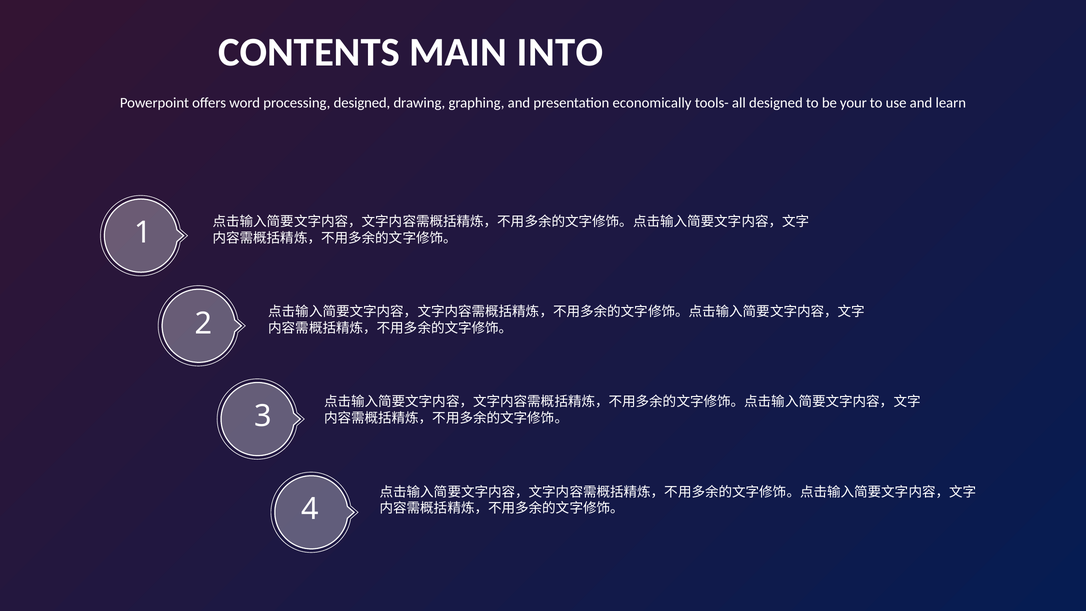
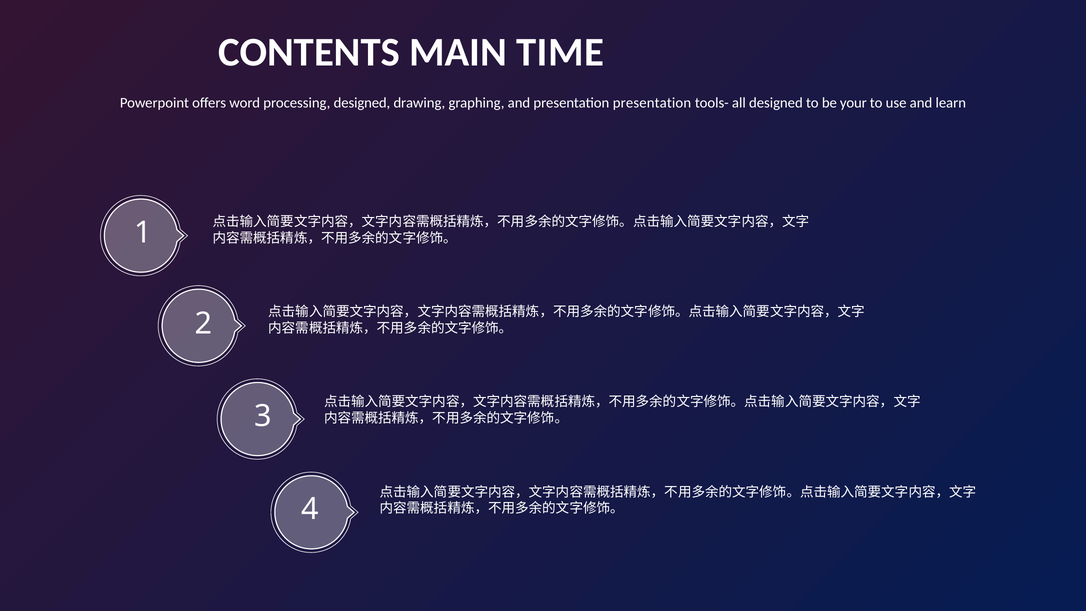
INTO: INTO -> TIME (560, 52)
presentation economically: economically -> presentation (652, 103)
